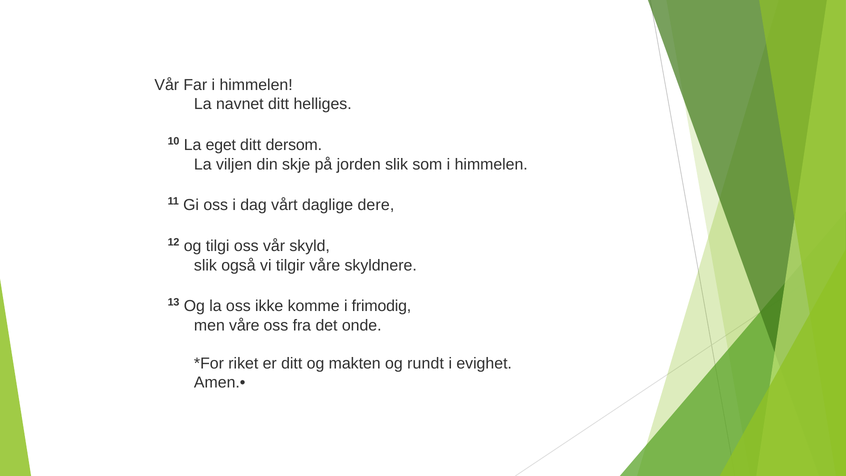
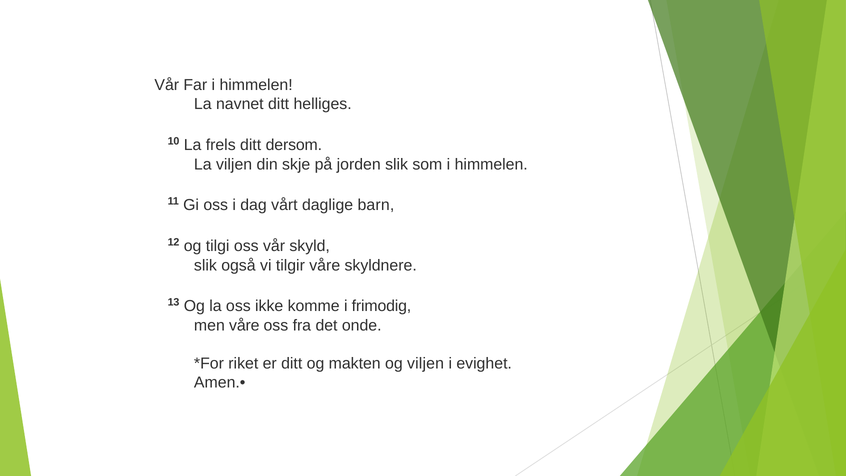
eget: eget -> frels (221, 145)
dere: dere -> barn (376, 205)
og rundt: rundt -> viljen (426, 364)
